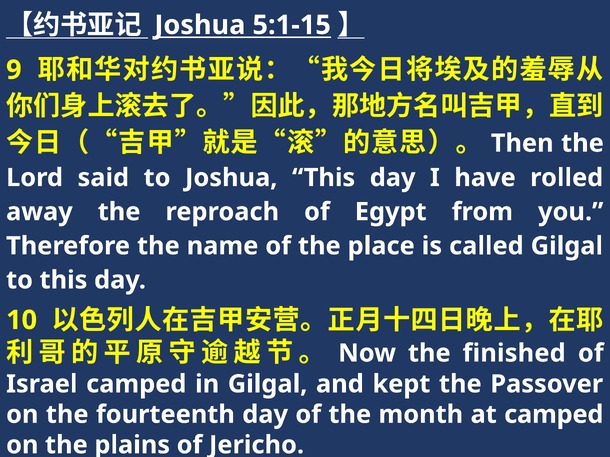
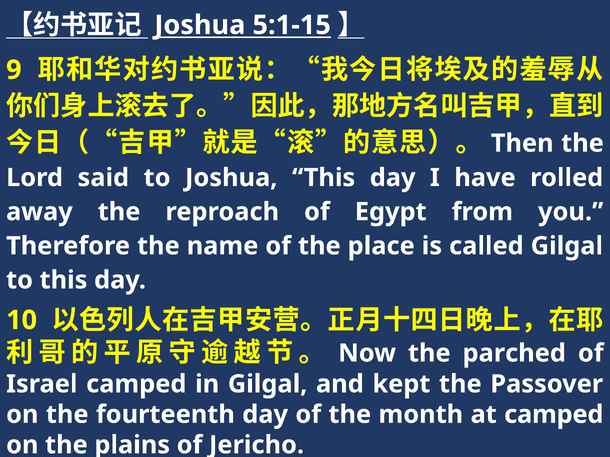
finished: finished -> parched (514, 354)
